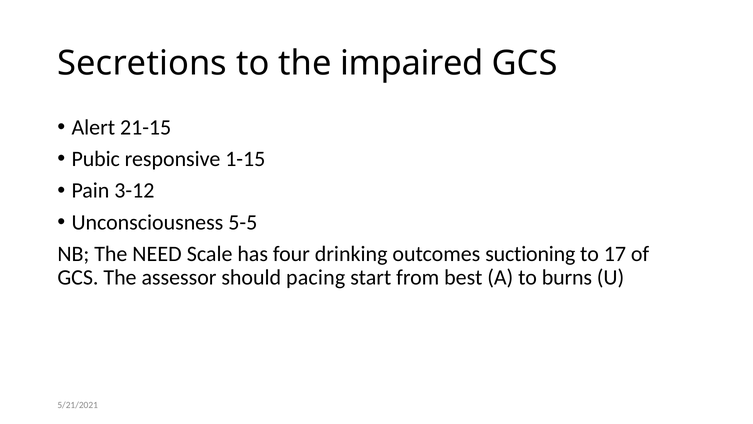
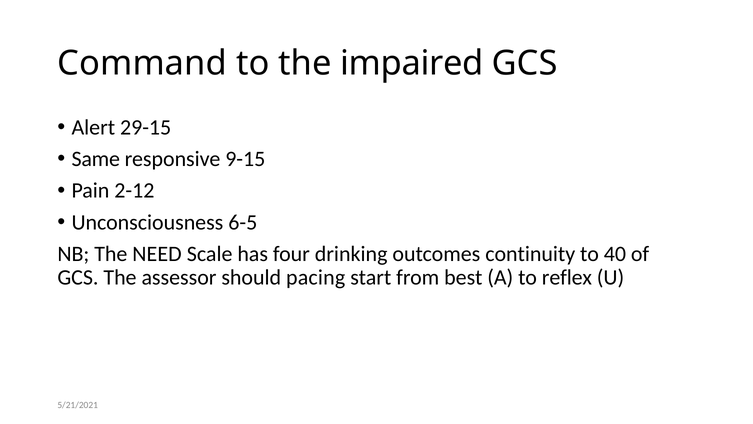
Secretions: Secretions -> Command (142, 63)
21-15: 21-15 -> 29-15 (146, 127)
Pubic: Pubic -> Same (96, 159)
1-15: 1-15 -> 9-15 (245, 159)
3-12: 3-12 -> 2-12 (134, 190)
5-5: 5-5 -> 6-5 (243, 222)
suctioning: suctioning -> continuity (530, 254)
17: 17 -> 40 (615, 254)
burns: burns -> reflex (567, 277)
